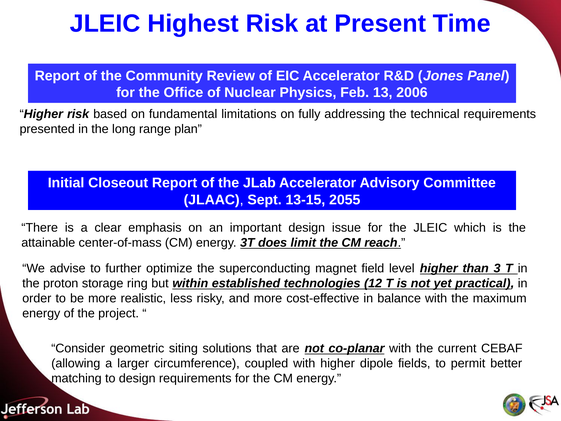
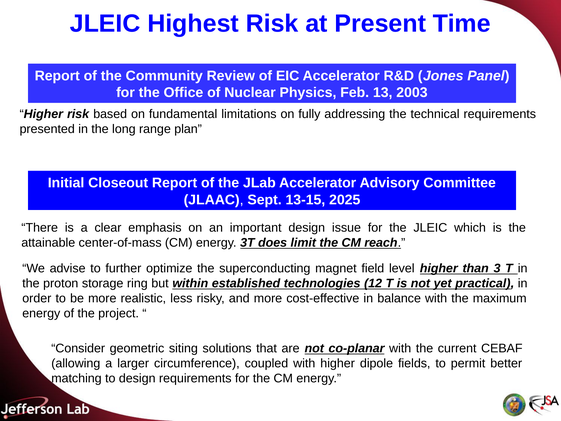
2006: 2006 -> 2003 (412, 93)
2055: 2055 -> 2025 (345, 200)
